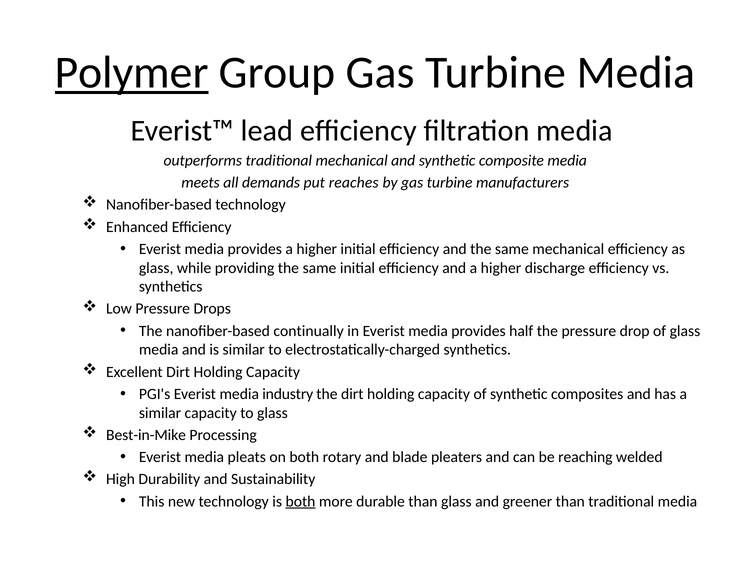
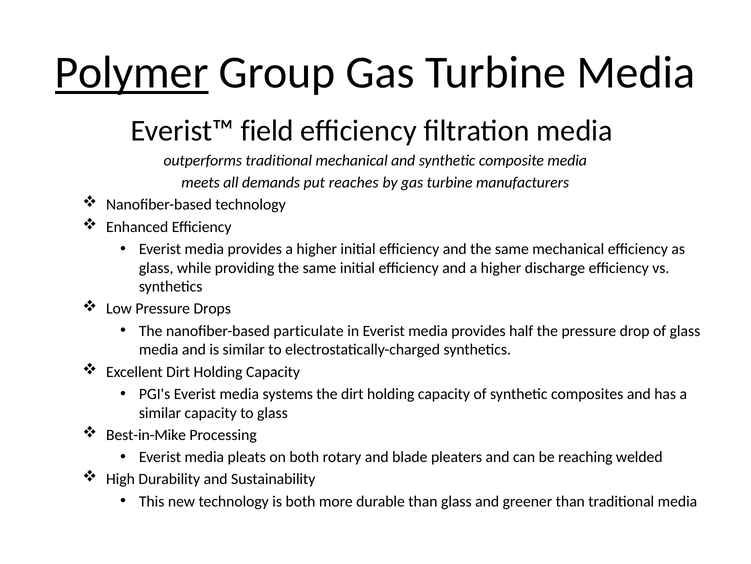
lead: lead -> field (267, 130)
continually: continually -> particulate (309, 331)
industry: industry -> systems (288, 394)
both underline: present -> none (301, 501)
